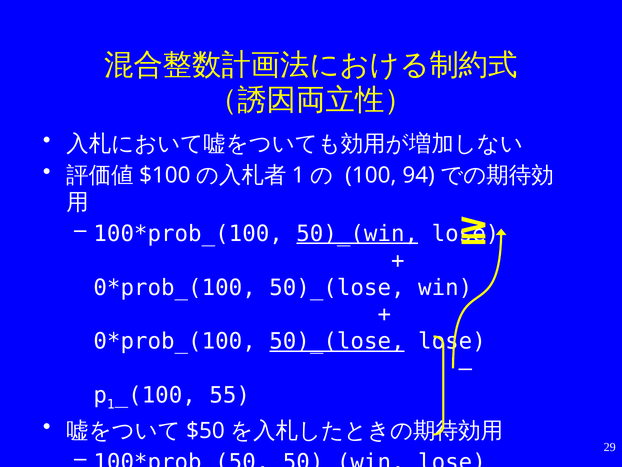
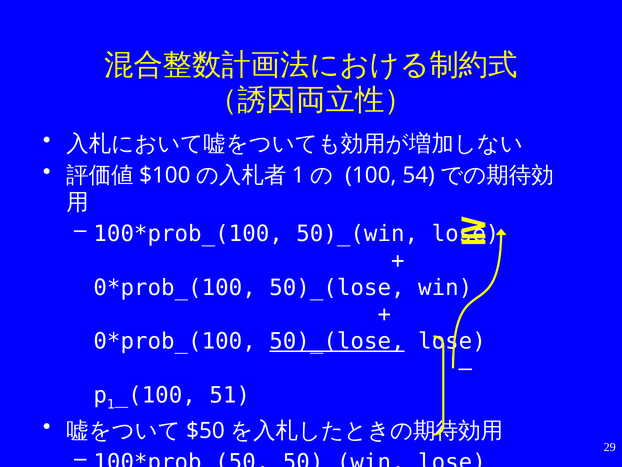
94: 94 -> 54 (419, 175)
50)_(win underline: present -> none (357, 233)
55: 55 -> 51 (230, 395)
